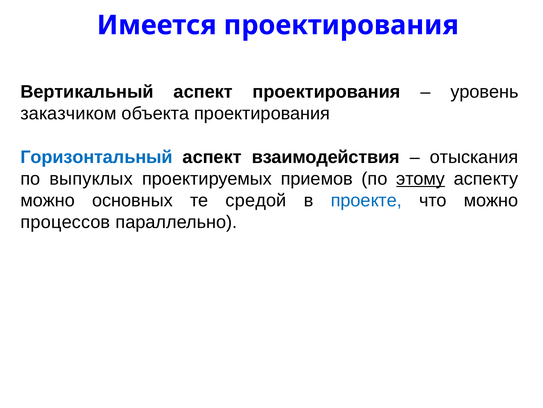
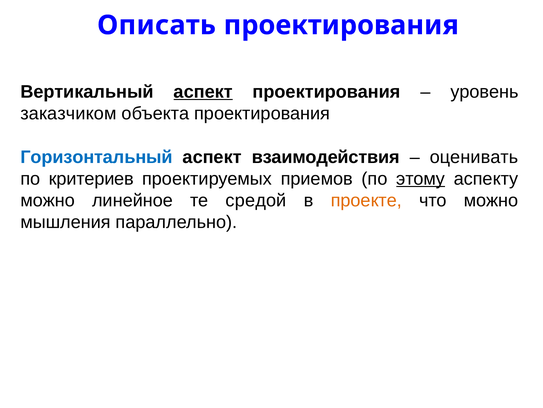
Имеется: Имеется -> Описать (157, 25)
аспект underline: none -> present (203, 92)
отыскания: отыскания -> оценивать (474, 157)
выпуклых: выпуклых -> критериев (91, 178)
основных: основных -> линейное (133, 200)
проекте colour: blue -> orange (366, 200)
процессов: процессов -> мышления (66, 222)
